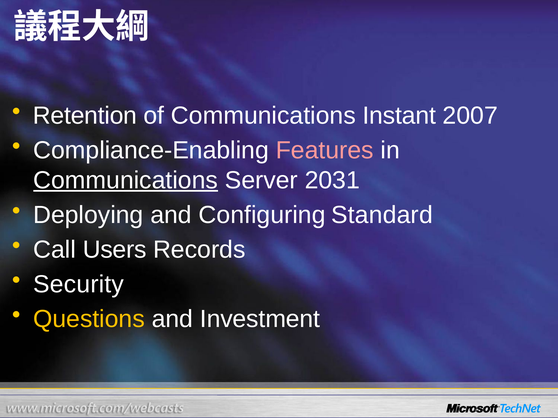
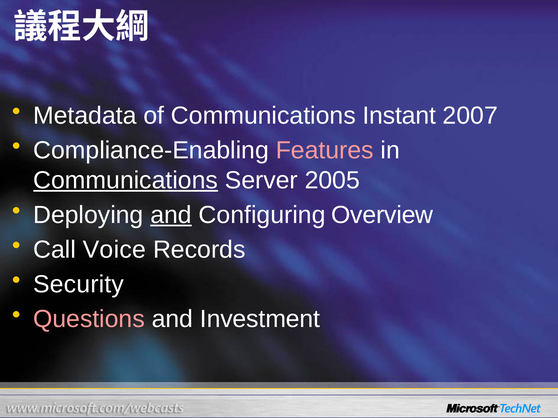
Retention: Retention -> Metadata (85, 116)
2031: 2031 -> 2005 (332, 180)
and underline: none -> present (171, 215)
Standard: Standard -> Overview (382, 215)
Users: Users -> Voice (114, 250)
Questions colour: yellow -> pink (89, 319)
